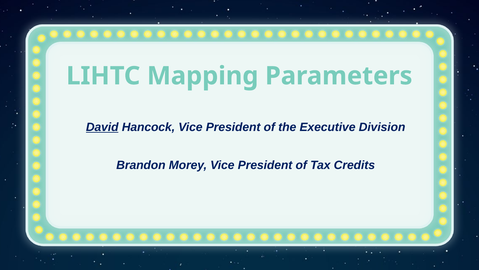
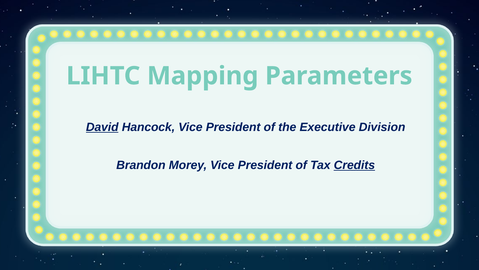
Credits underline: none -> present (354, 165)
